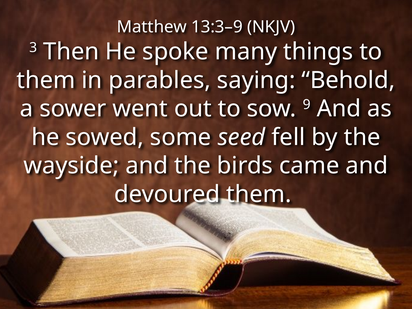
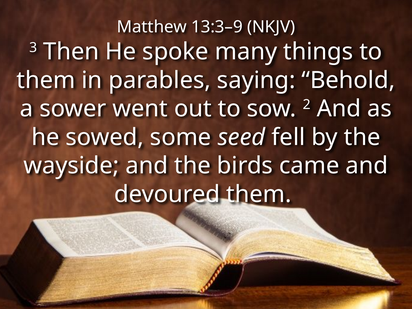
9: 9 -> 2 (307, 105)
